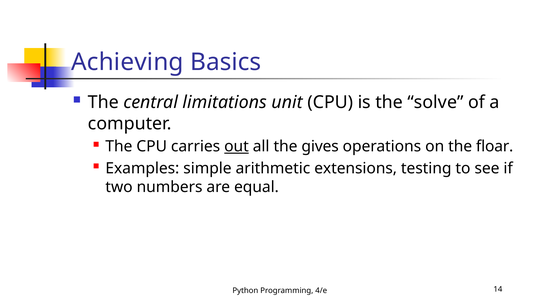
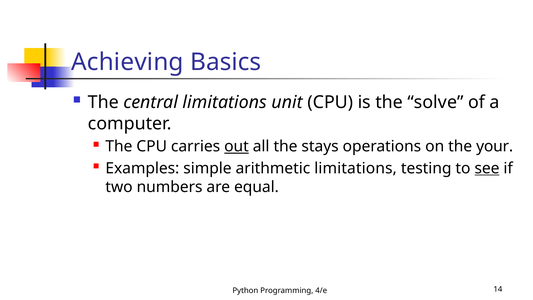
gives: gives -> stays (320, 146)
floar: floar -> your (495, 146)
arithmetic extensions: extensions -> limitations (356, 168)
see underline: none -> present (487, 168)
